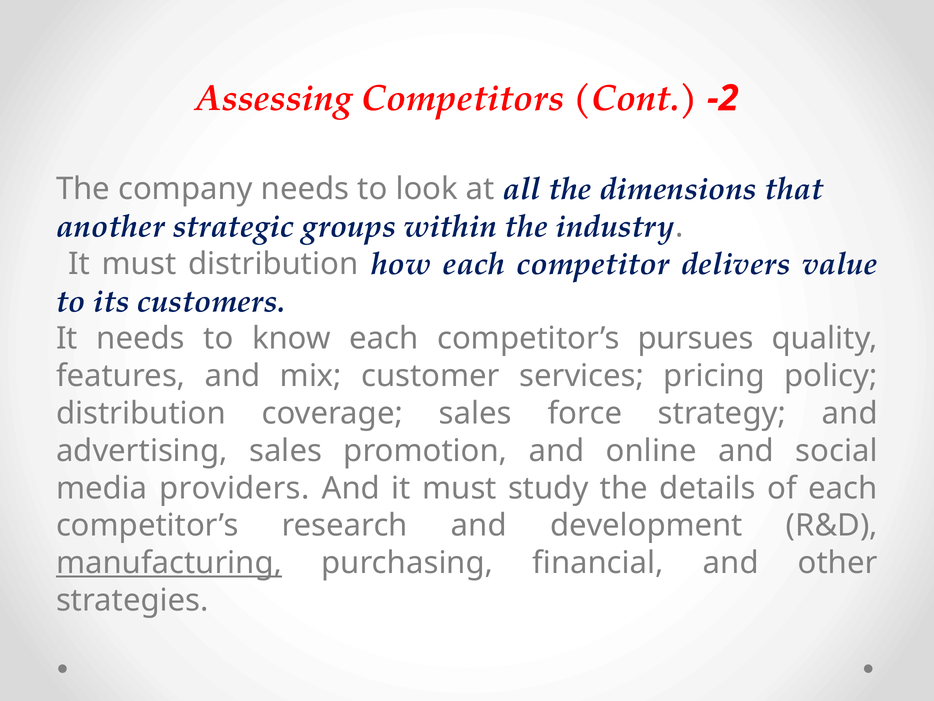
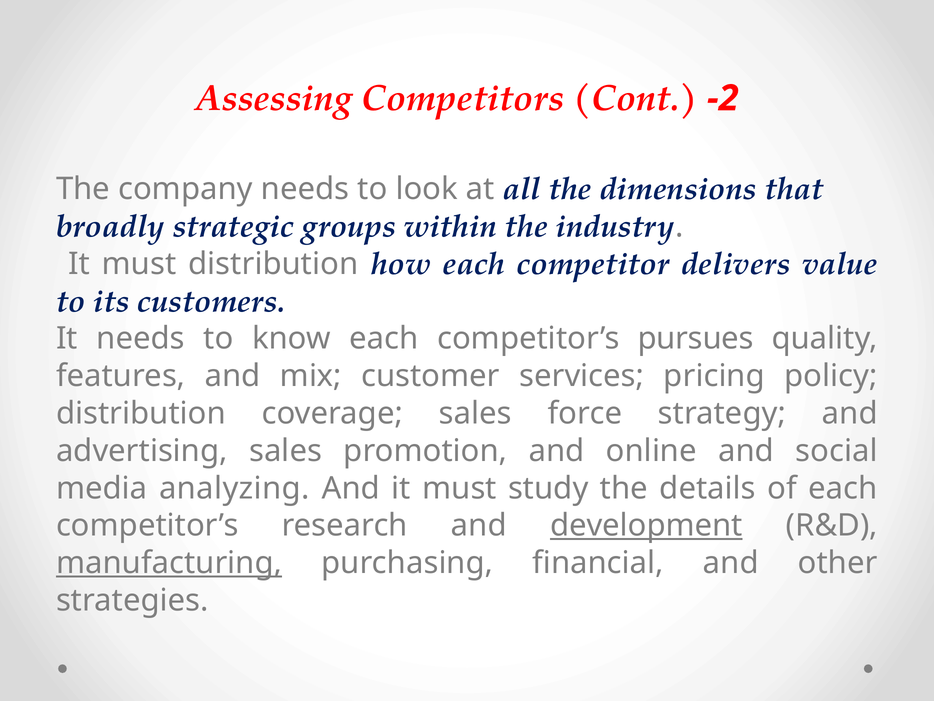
another: another -> broadly (110, 226)
providers: providers -> analyzing (234, 488)
development underline: none -> present (646, 525)
